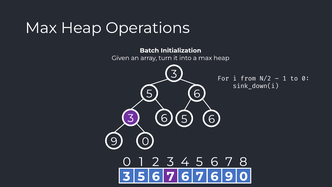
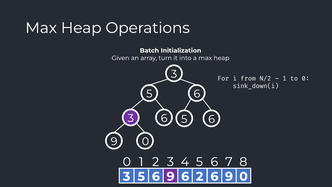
3 5 6 7: 7 -> 9 (171, 176)
7: 7 -> 2 (200, 176)
